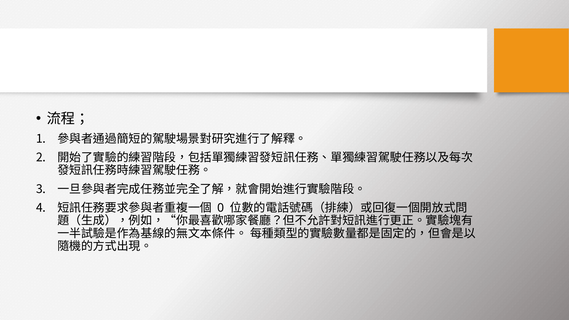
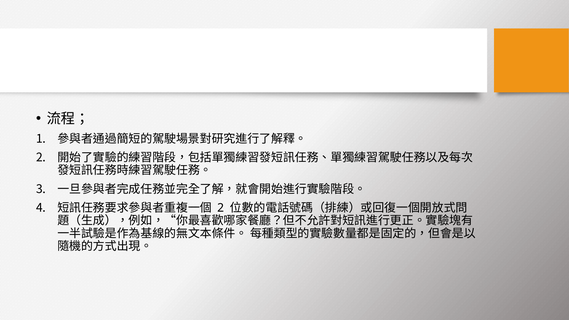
0: 0 -> 2 (221, 208)
